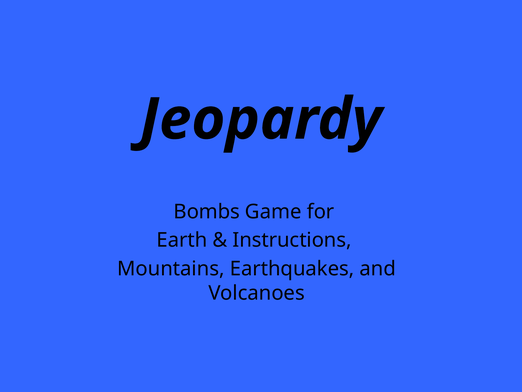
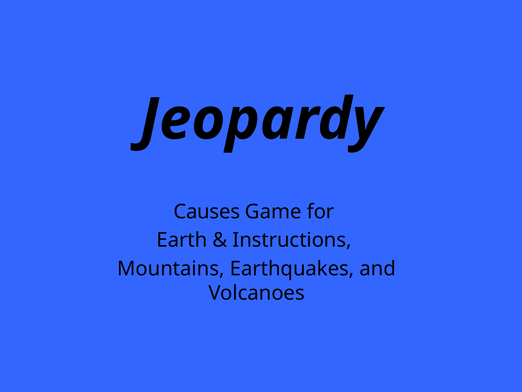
Bombs: Bombs -> Causes (207, 211)
